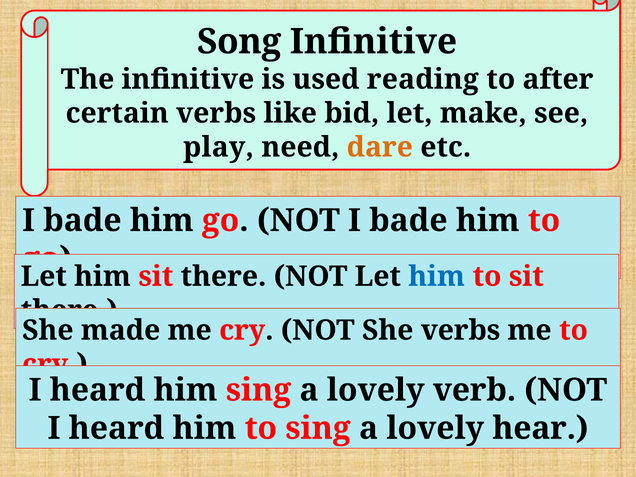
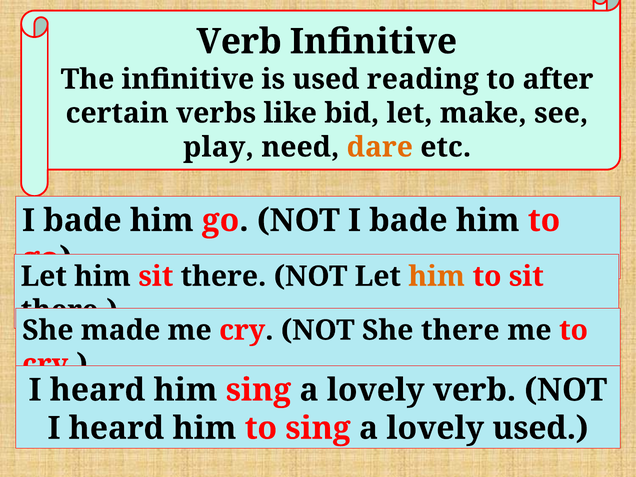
Song: Song -> Verb (239, 42)
him colour: blue -> orange (437, 276)
She verbs: verbs -> there (460, 330)
lovely hear: hear -> used (540, 428)
